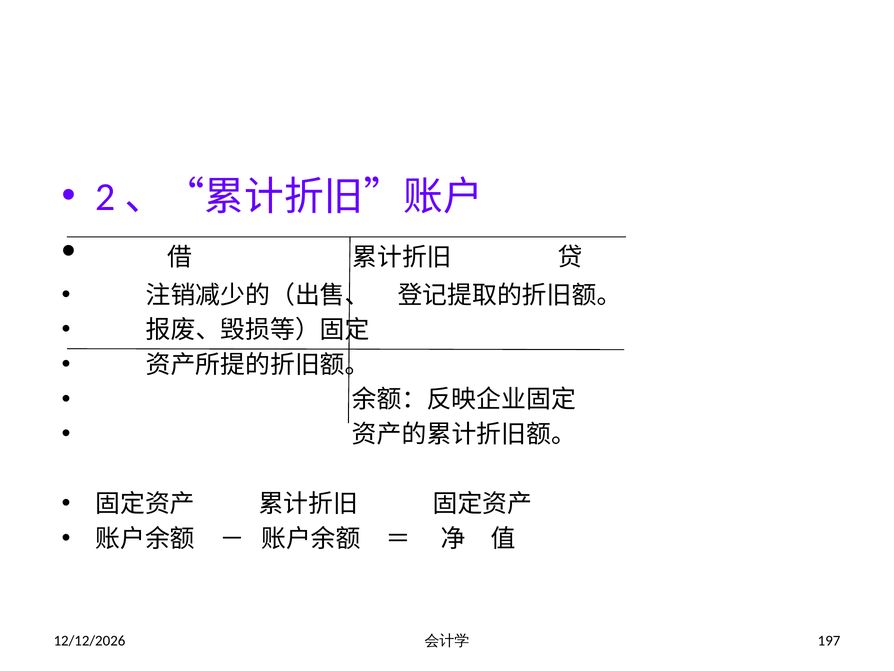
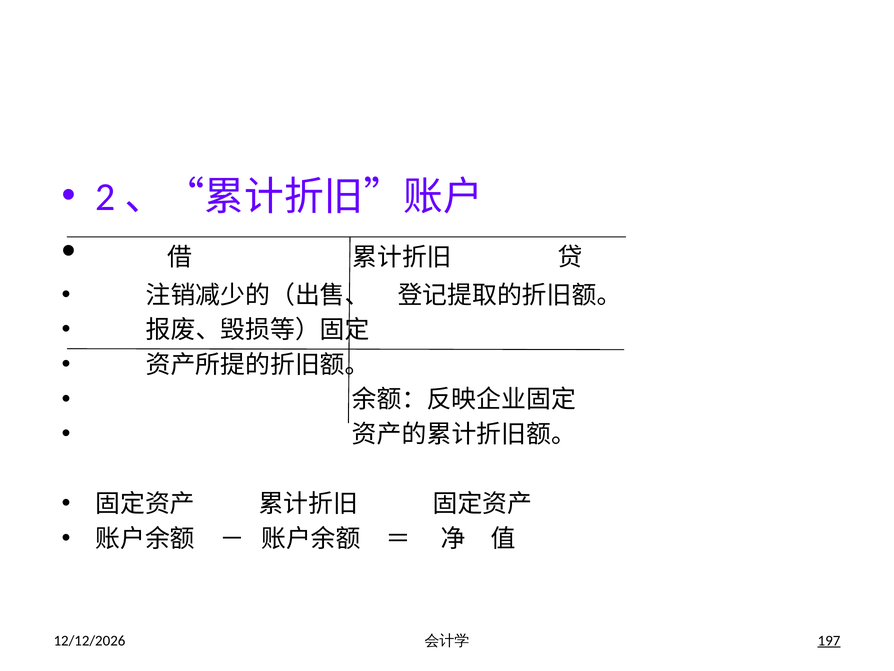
197 underline: none -> present (829, 640)
